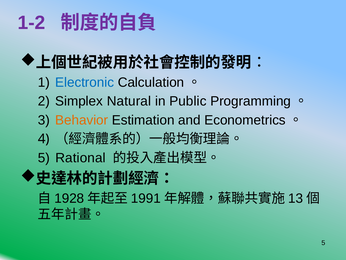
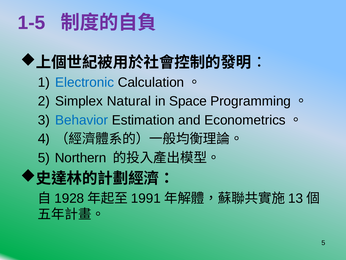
1-2: 1-2 -> 1-5 (32, 23)
Public: Public -> Space (188, 101)
Behavior colour: orange -> blue (82, 120)
Rational: Rational -> Northern (81, 158)
